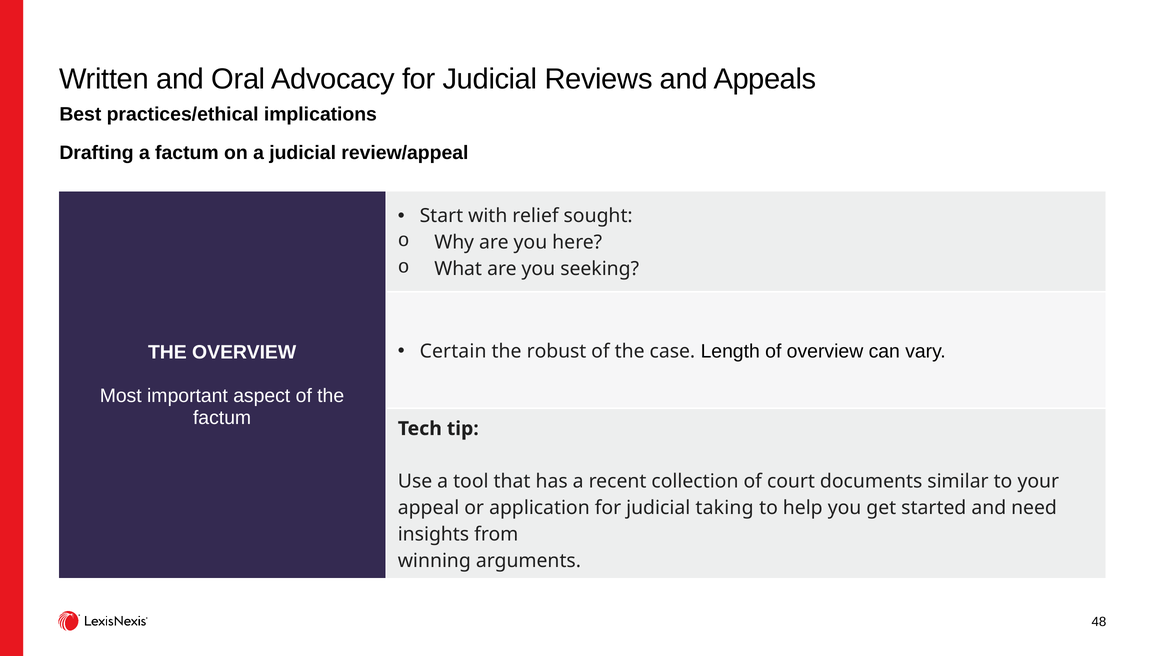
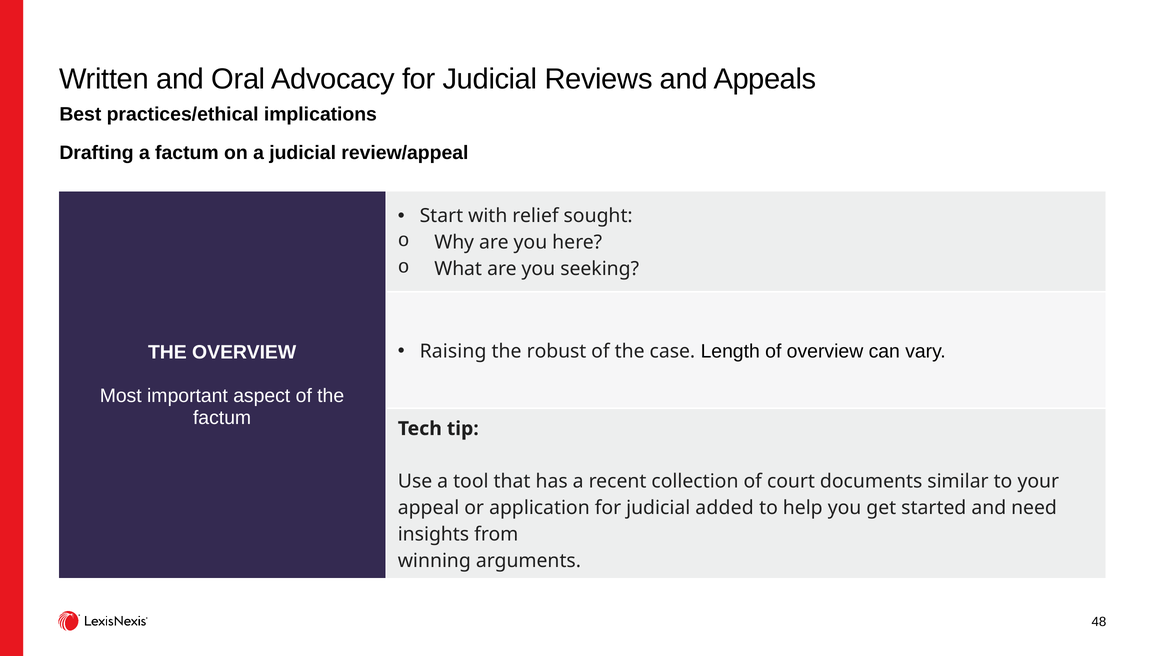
Certain: Certain -> Raising (453, 351)
taking: taking -> added (725, 508)
